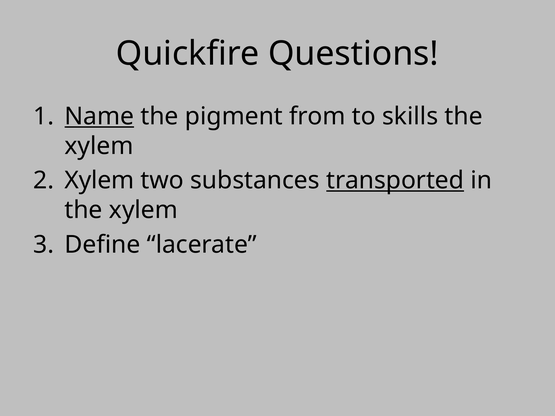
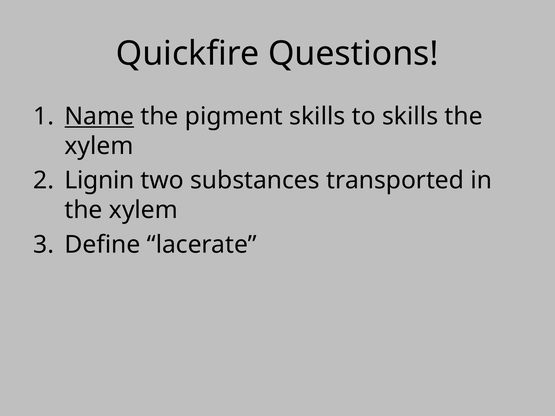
pigment from: from -> skills (317, 116)
Xylem: Xylem -> Lignin (99, 181)
transported underline: present -> none (395, 181)
